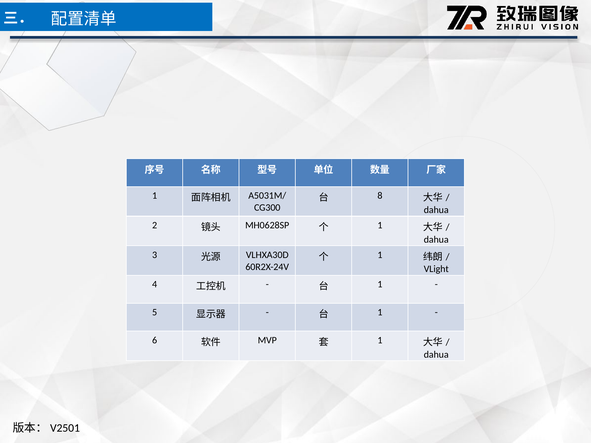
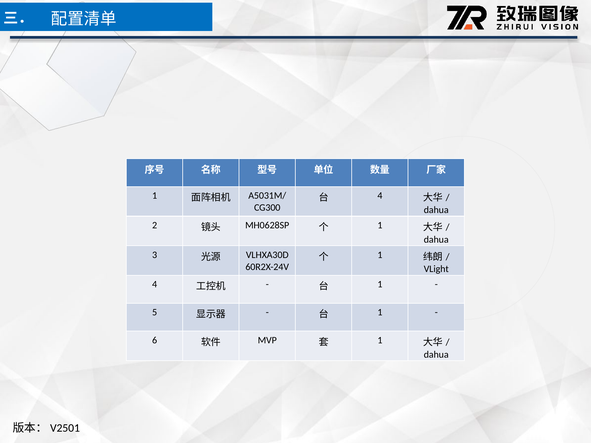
8: 8 -> 4 (380, 196)
